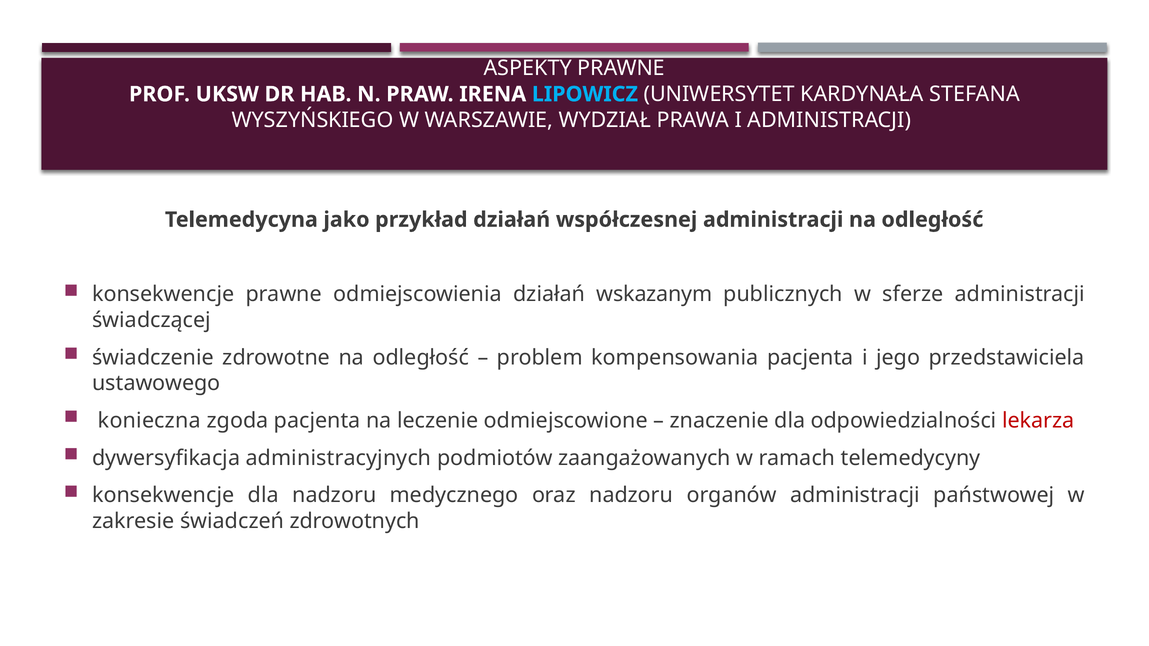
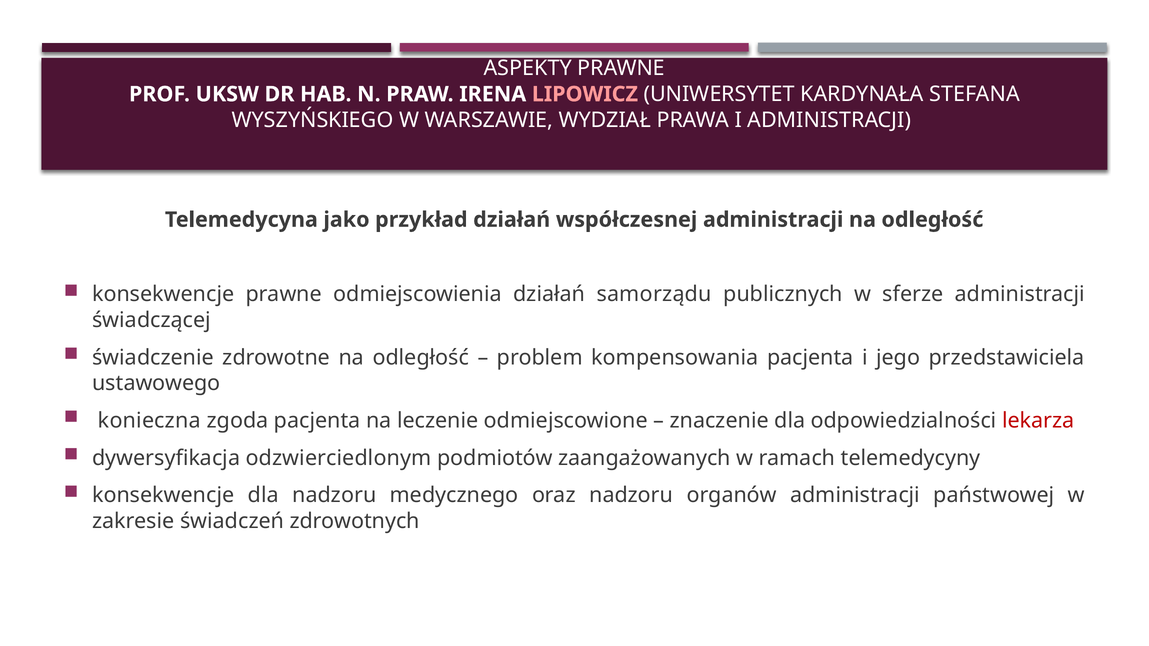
LIPOWICZ colour: light blue -> pink (585, 94)
wskazanym: wskazanym -> samorządu (654, 294)
administracyjnych: administracyjnych -> odzwierciedlonym (338, 458)
